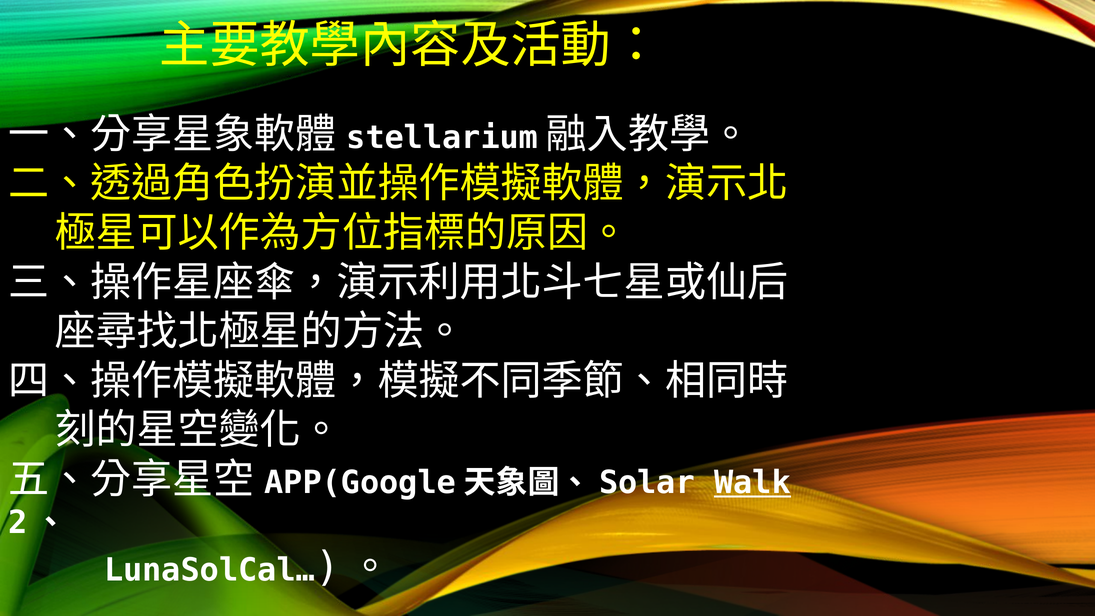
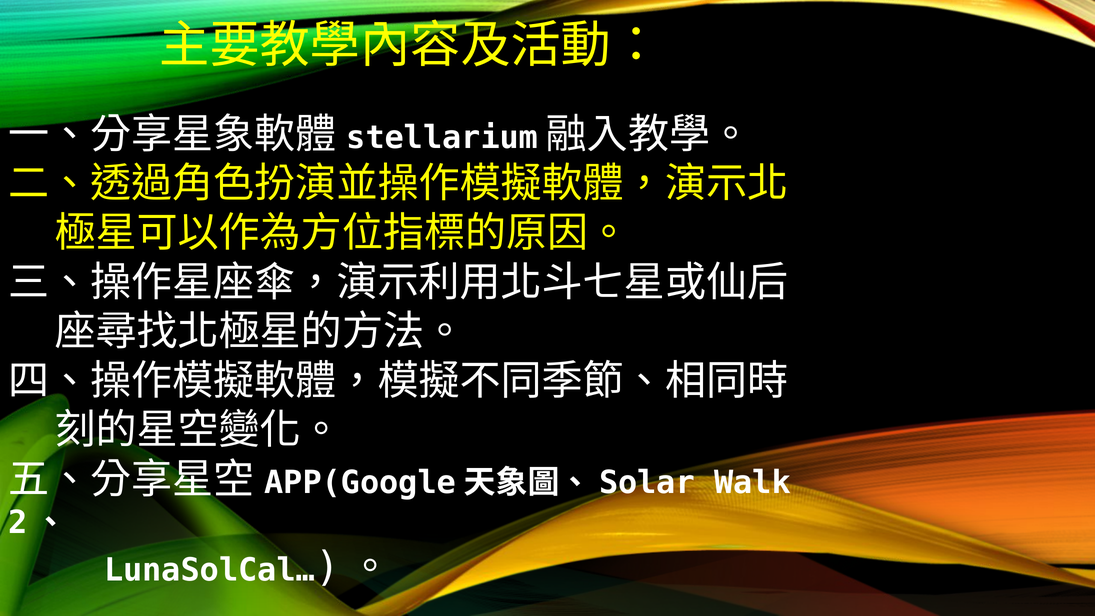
Walk underline: present -> none (752, 483)
